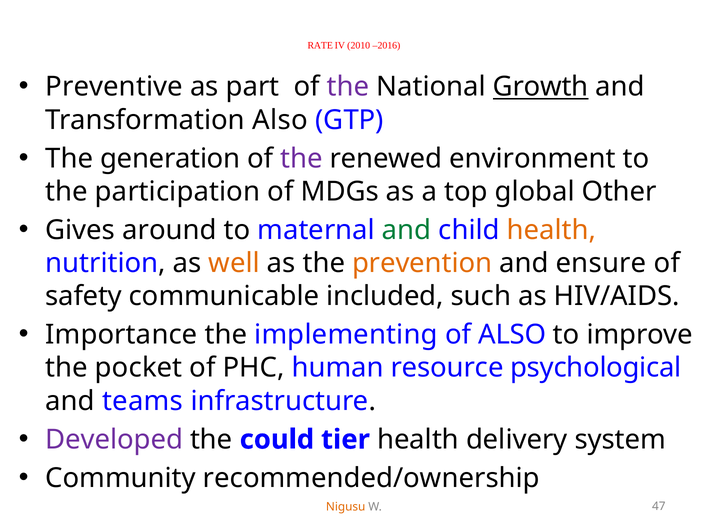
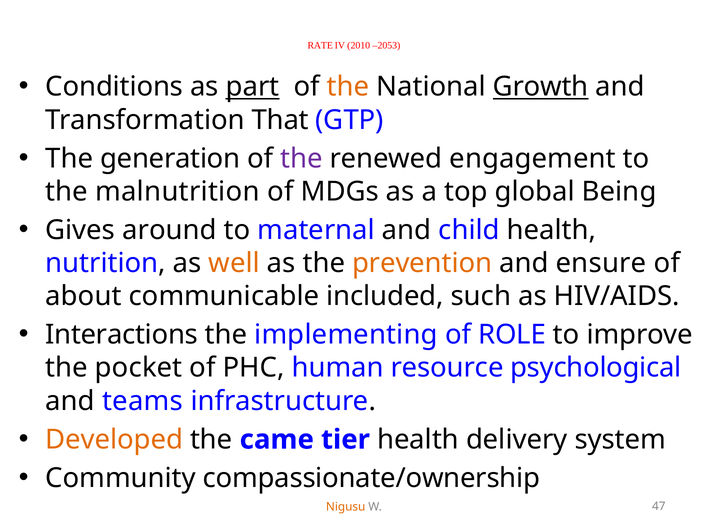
–2016: –2016 -> –2053 (386, 46)
Preventive: Preventive -> Conditions (114, 87)
part underline: none -> present (253, 87)
the colour: purple -> orange (348, 87)
Transformation Also: Also -> That (280, 120)
environment: environment -> engagement (533, 159)
participation: participation -> malnutrition (177, 192)
Other: Other -> Being (619, 192)
and colour: green -> black (407, 230)
health colour: orange -> black (551, 230)
safety: safety -> about (83, 296)
Importance: Importance -> Interactions (122, 335)
of ALSO: ALSO -> ROLE (512, 335)
Developed colour: purple -> orange (114, 440)
could: could -> came (277, 440)
recommended/ownership: recommended/ownership -> compassionate/ownership (371, 478)
